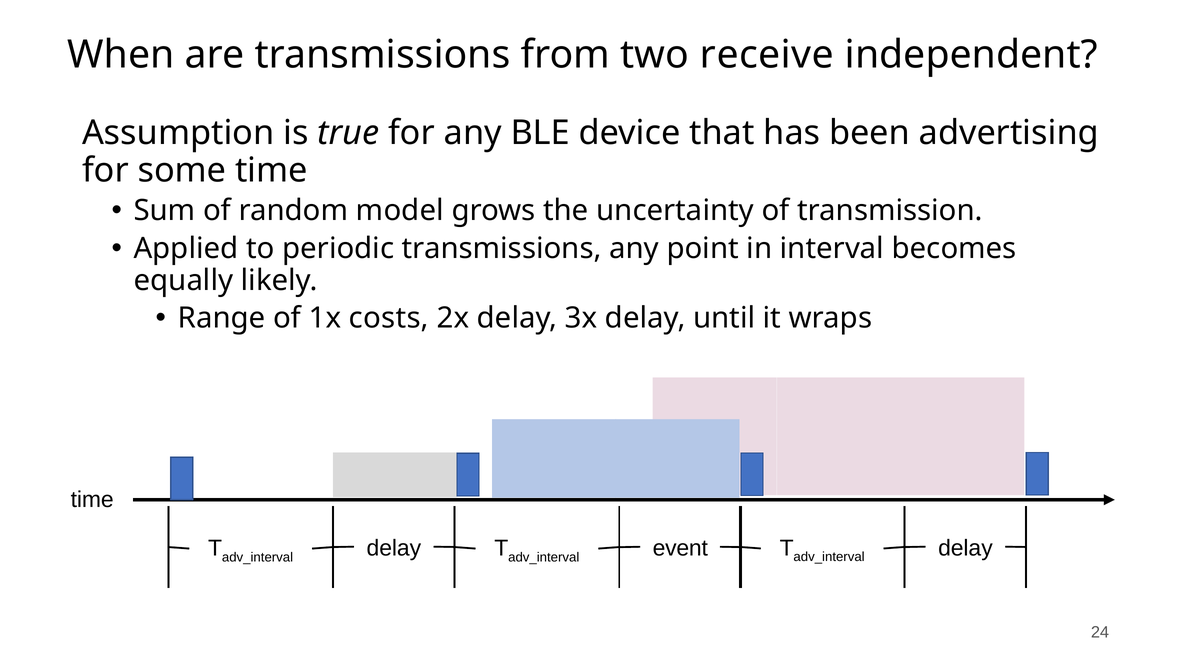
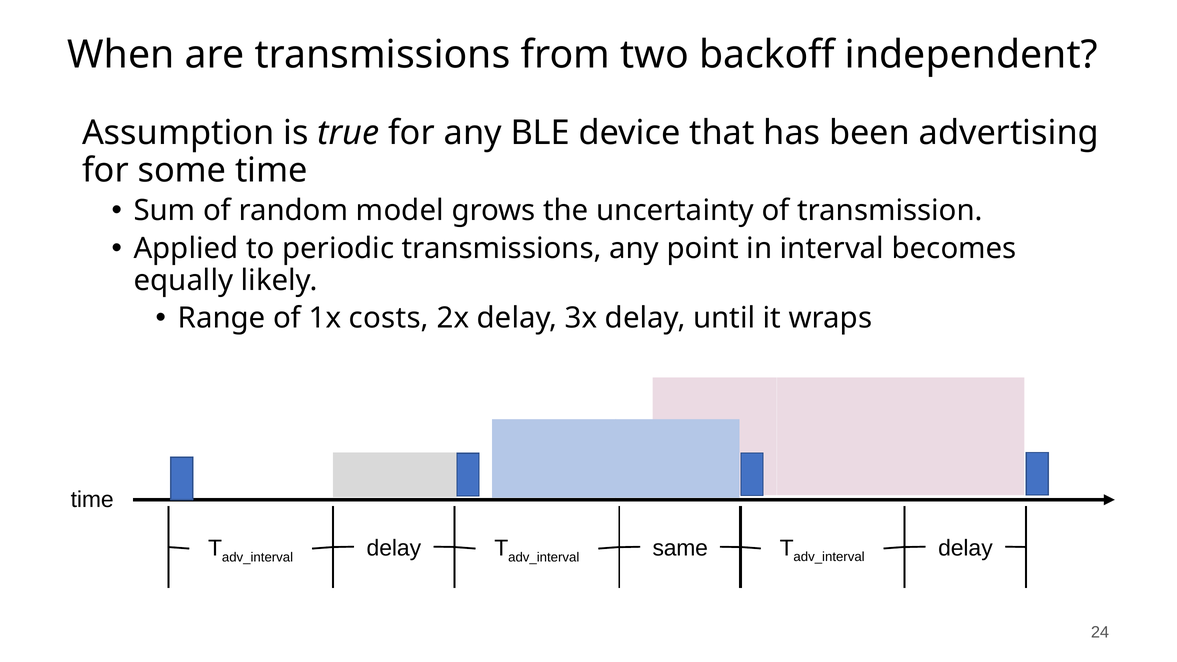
receive: receive -> backoff (767, 55)
event: event -> same (680, 548)
